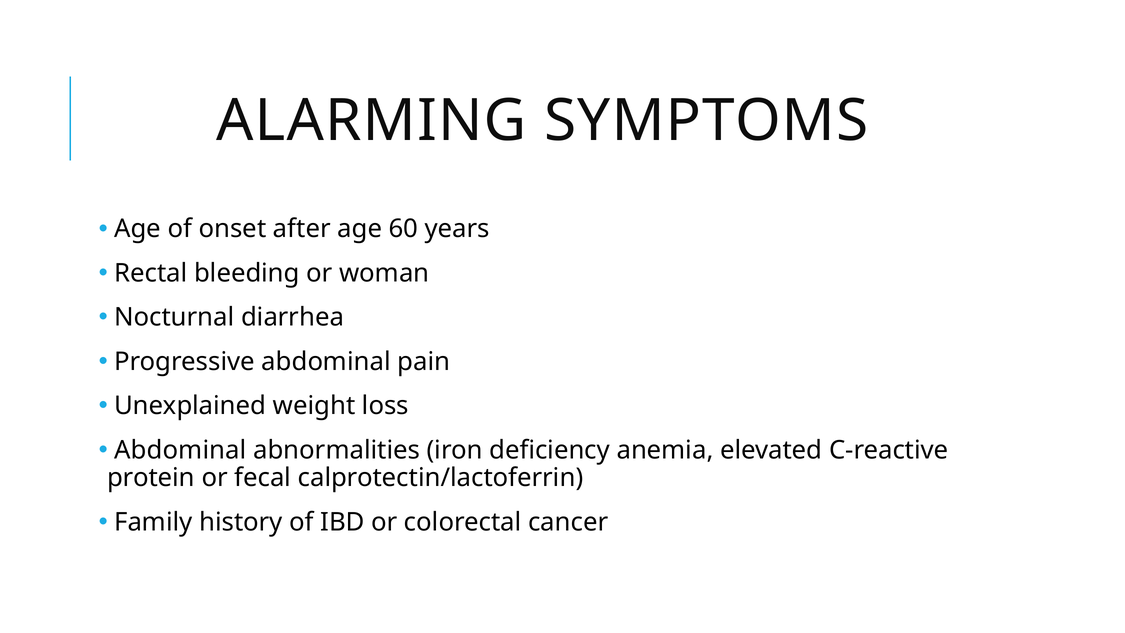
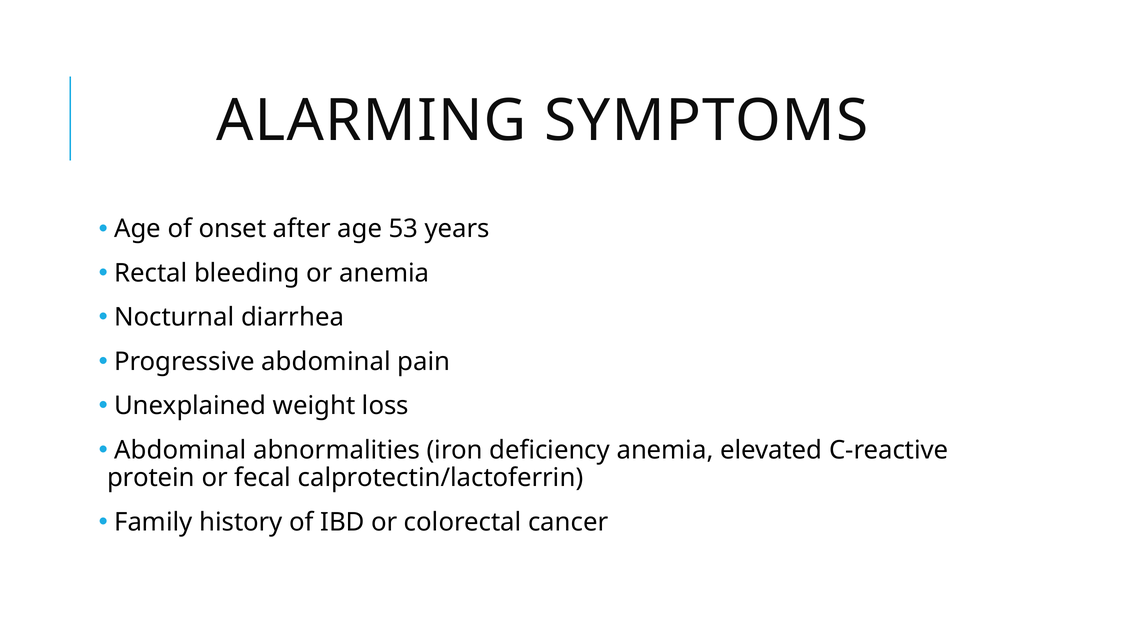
60: 60 -> 53 (403, 229)
or woman: woman -> anemia (384, 273)
